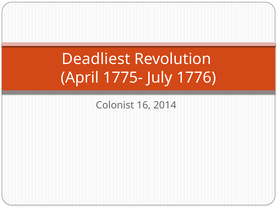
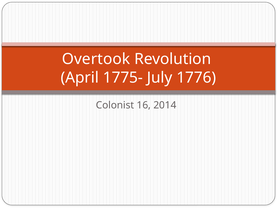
Deadliest: Deadliest -> Overtook (96, 59)
